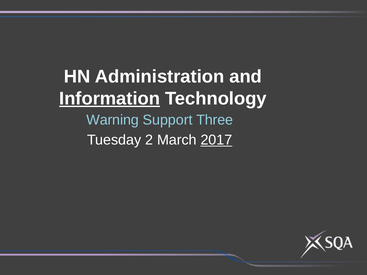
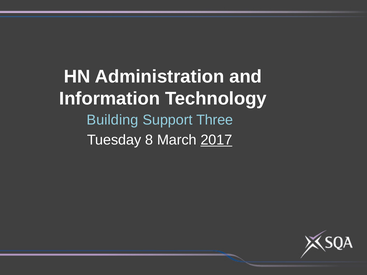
Information underline: present -> none (110, 99)
Warning: Warning -> Building (112, 120)
2: 2 -> 8 (149, 140)
